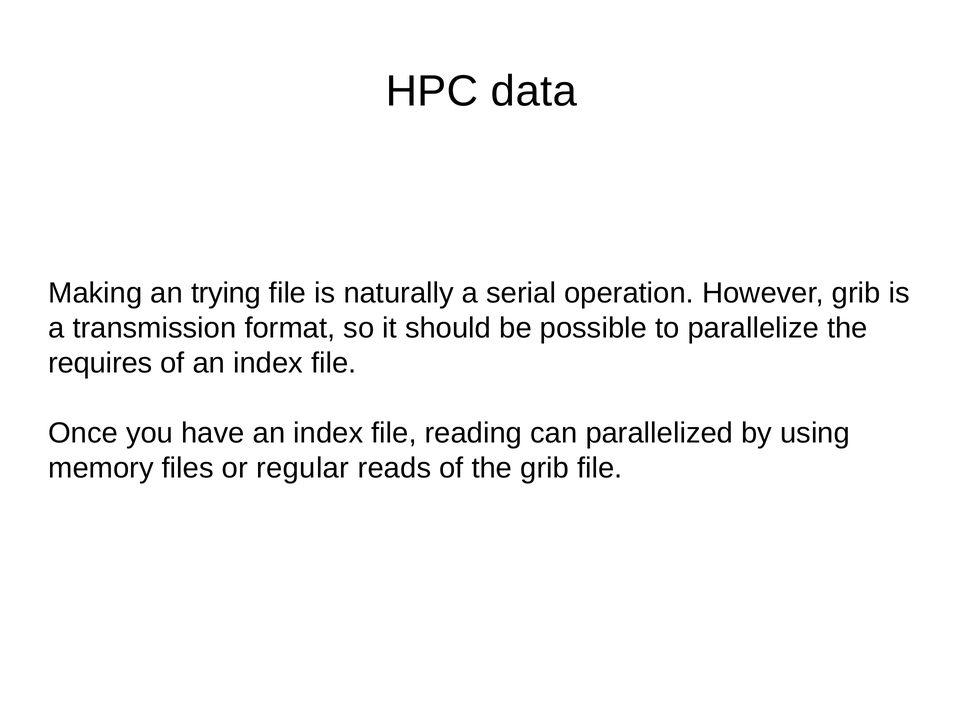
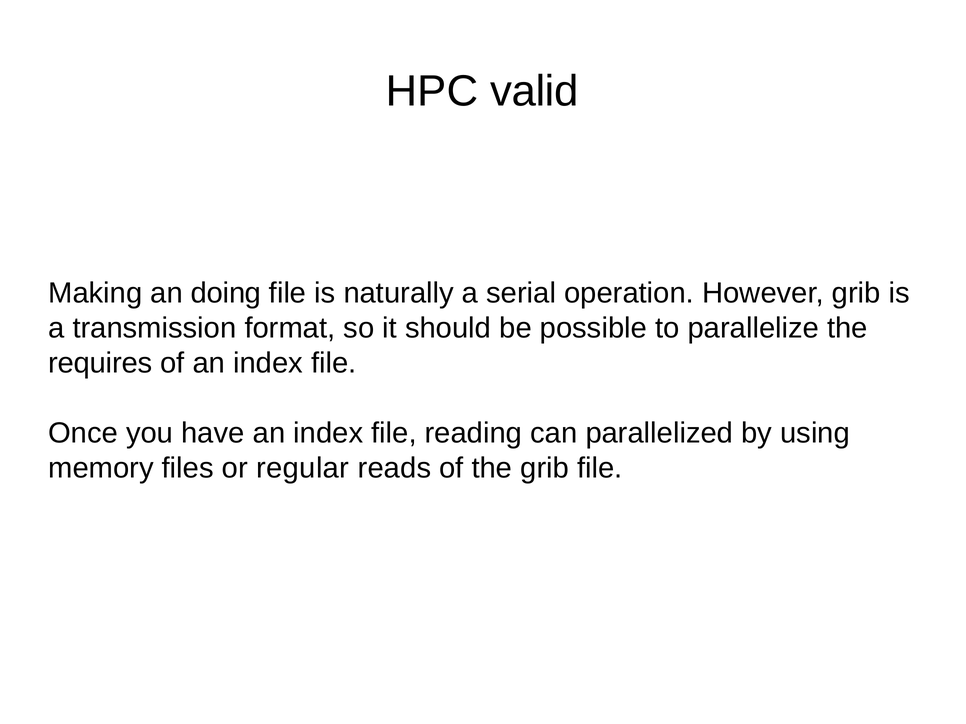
data: data -> valid (534, 92)
trying: trying -> doing (226, 293)
